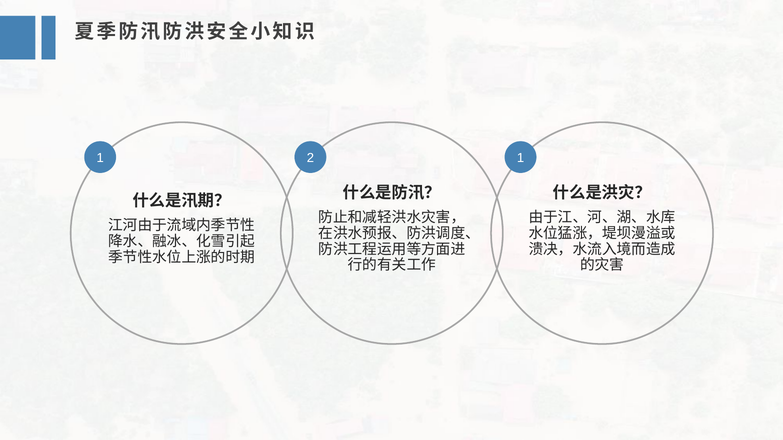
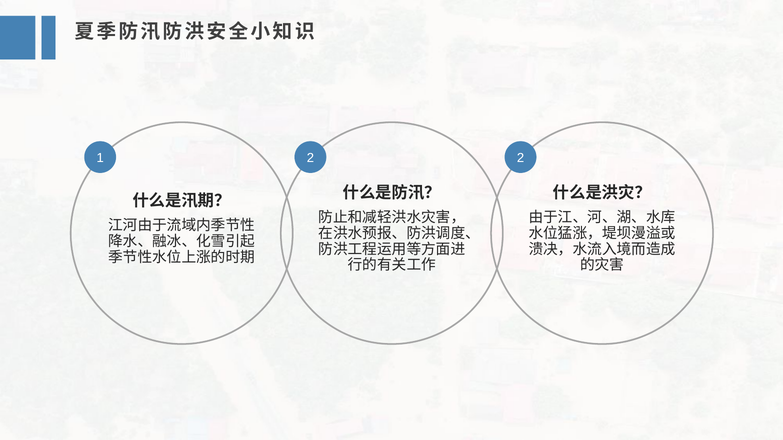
1 1: 1 -> 2 (521, 158)
